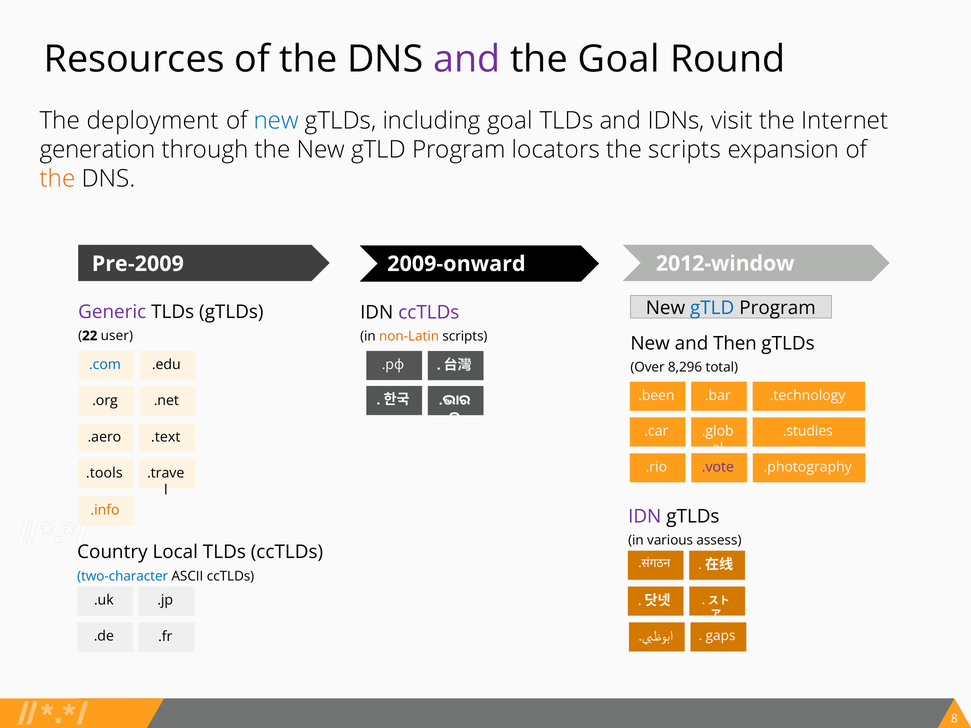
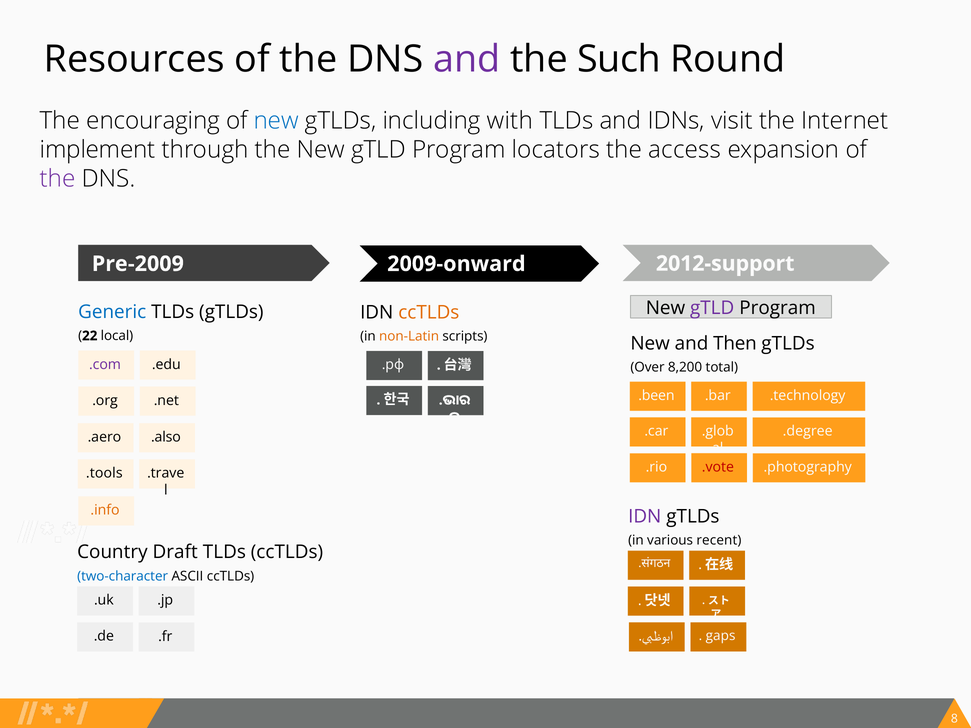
the Goal: Goal -> Such (619, 59)
deployment: deployment -> encouraging (153, 121)
including goal: goal -> with (510, 121)
generation: generation -> implement (98, 150)
the scripts: scripts -> access (685, 150)
the colour: orange -> purple (58, 179)
2012-window: 2012-window -> 2012-support (725, 264)
gTLD colour: blue -> purple (712, 308)
Generic colour: purple -> blue (112, 312)
ccTLDs colour: purple -> orange (429, 312)
user: user -> local (117, 336)
.com colour: blue -> purple (105, 364)
8,296: 8,296 -> 8,200 (685, 367)
.studies: .studies -> .degree (808, 431)
.text: .text -> .also (166, 437)
.vote colour: purple -> red (718, 467)
assess: assess -> recent (719, 540)
Local: Local -> Draft (175, 552)
